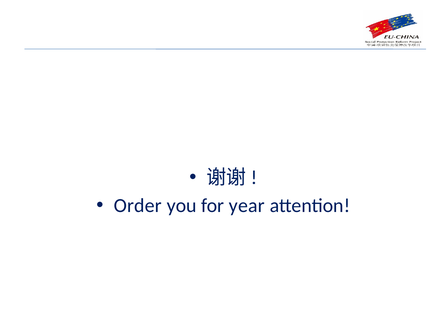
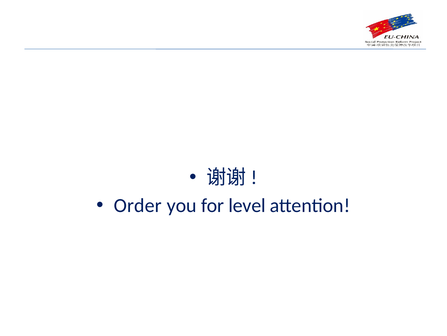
year: year -> level (247, 205)
